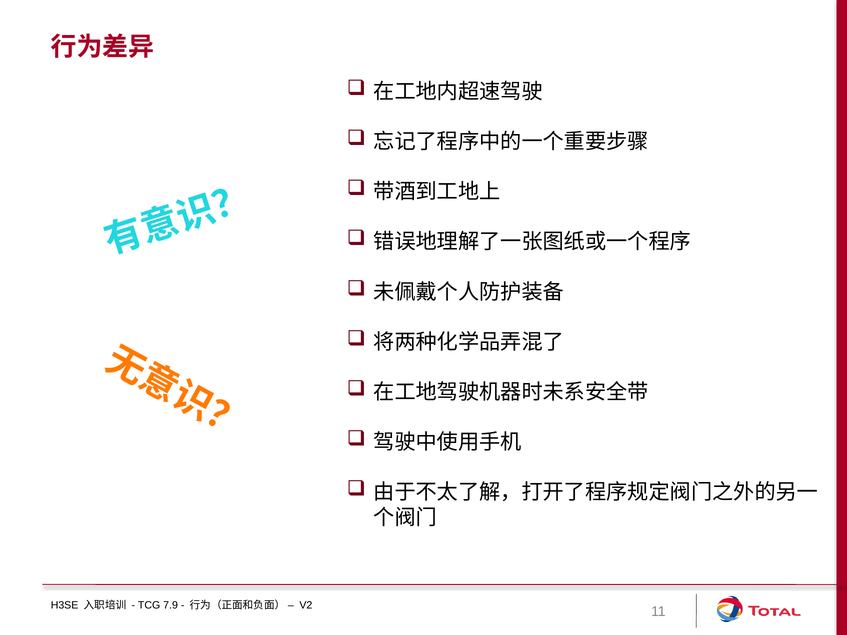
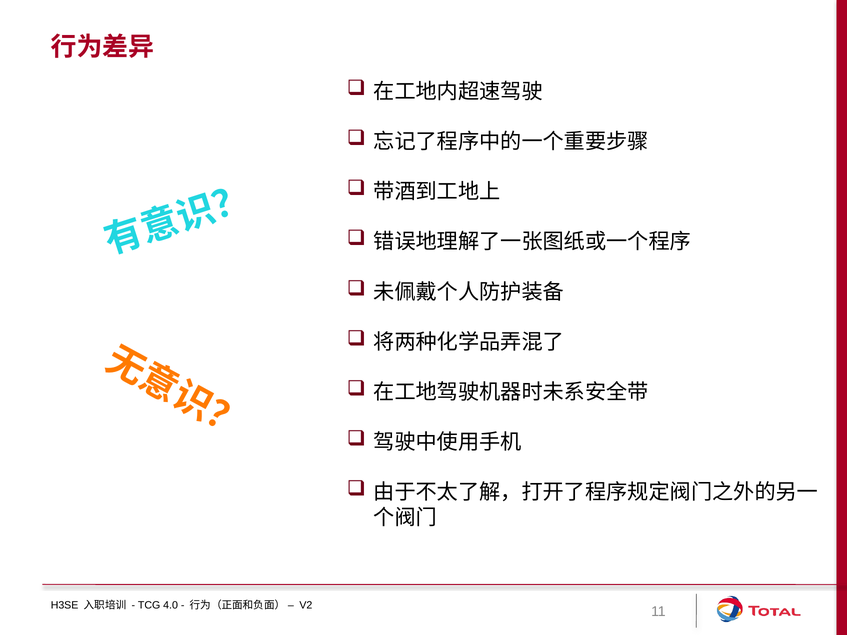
7.9: 7.9 -> 4.0 (171, 605)
